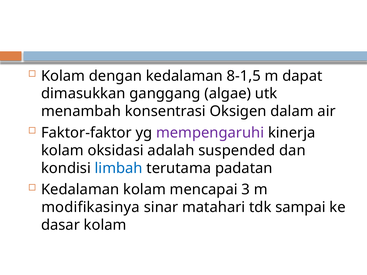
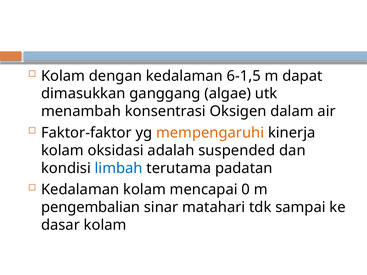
8-1,5: 8-1,5 -> 6-1,5 (244, 76)
mempengaruhi colour: purple -> orange (210, 133)
3: 3 -> 0 (246, 190)
modifikasinya: modifikasinya -> pengembalian (91, 207)
